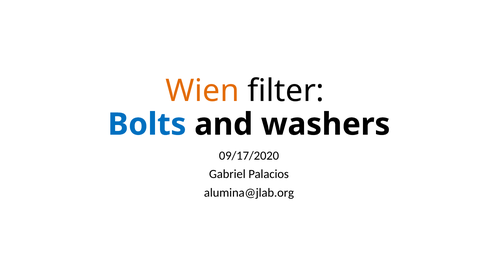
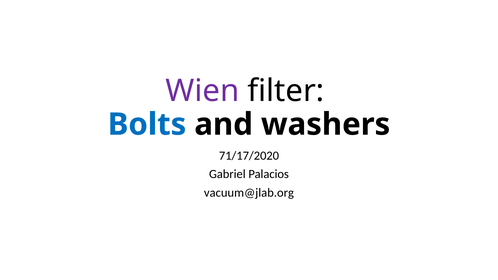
Wien colour: orange -> purple (203, 91)
09/17/2020: 09/17/2020 -> 71/17/2020 (249, 156)
alumina@jlab.org: alumina@jlab.org -> vacuum@jlab.org (249, 193)
